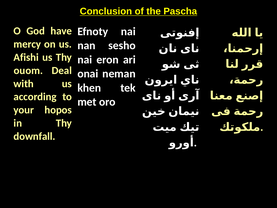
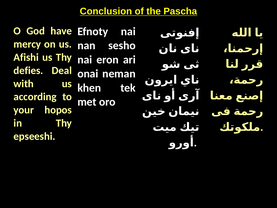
ouom: ouom -> defies (28, 70)
downfall: downfall -> epseeshi (34, 136)
